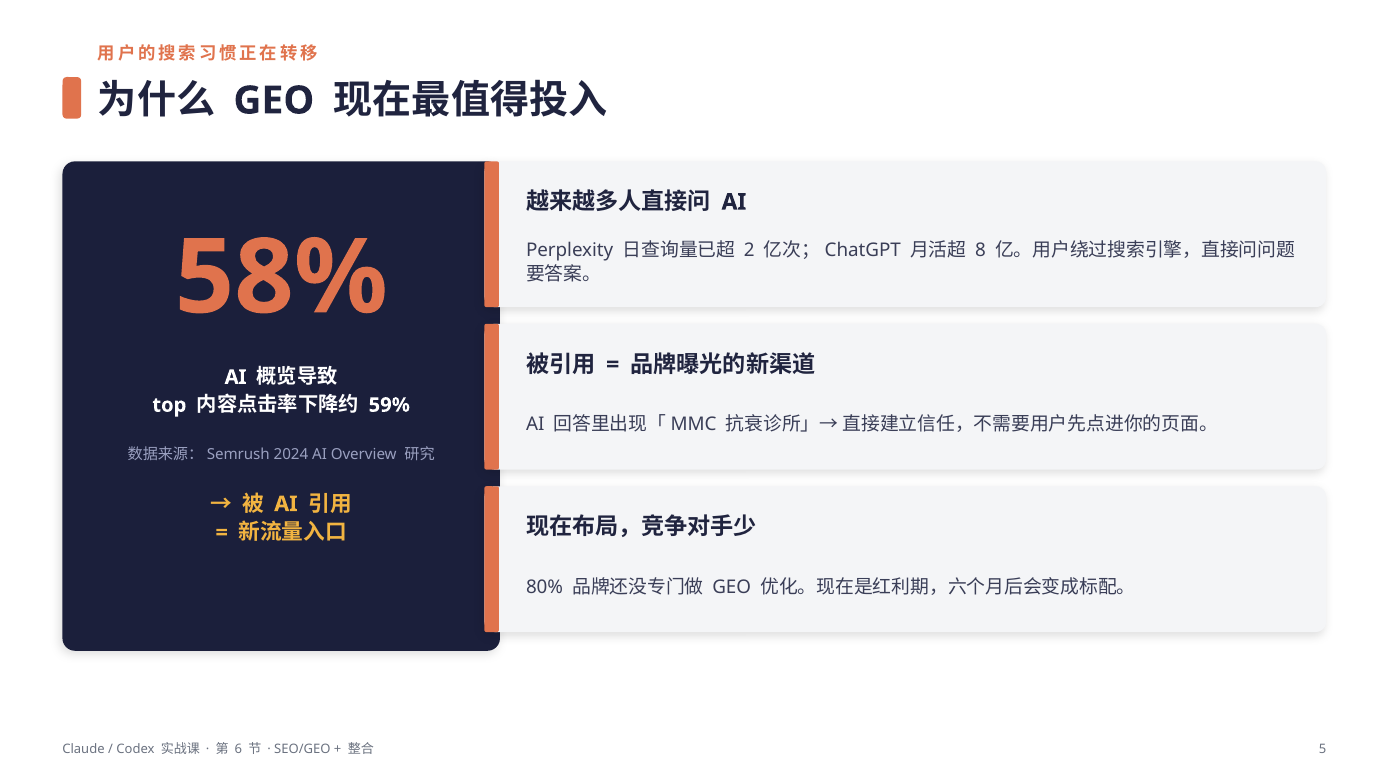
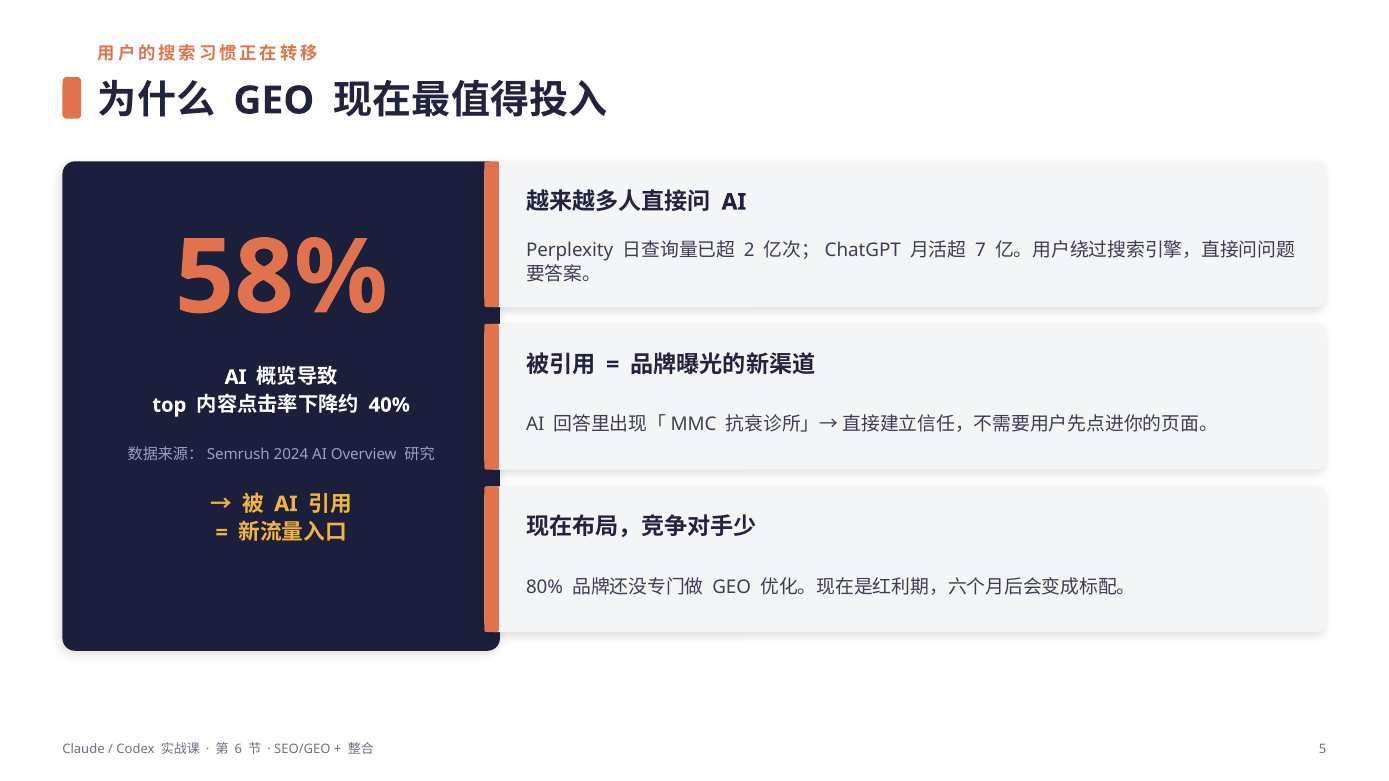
8: 8 -> 7 (980, 250)
59%: 59% -> 40% (389, 405)
